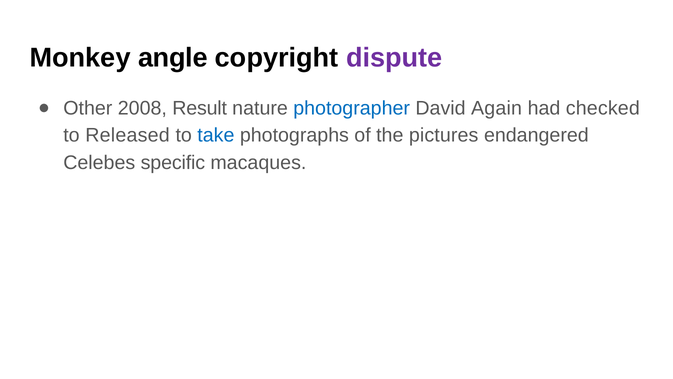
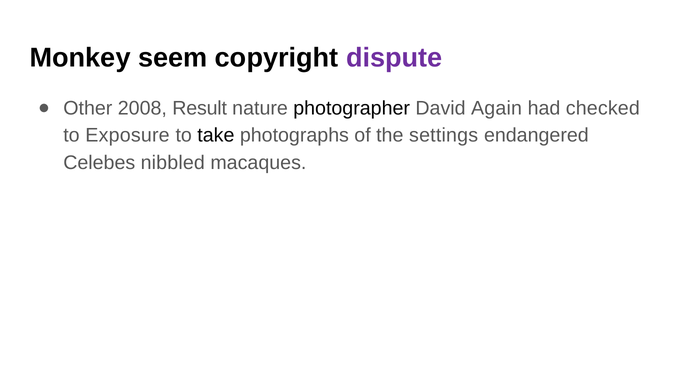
angle: angle -> seem (173, 58)
photographer colour: blue -> black (352, 108)
Released: Released -> Exposure (128, 135)
take colour: blue -> black (216, 135)
pictures: pictures -> settings (444, 135)
specific: specific -> nibbled (173, 162)
